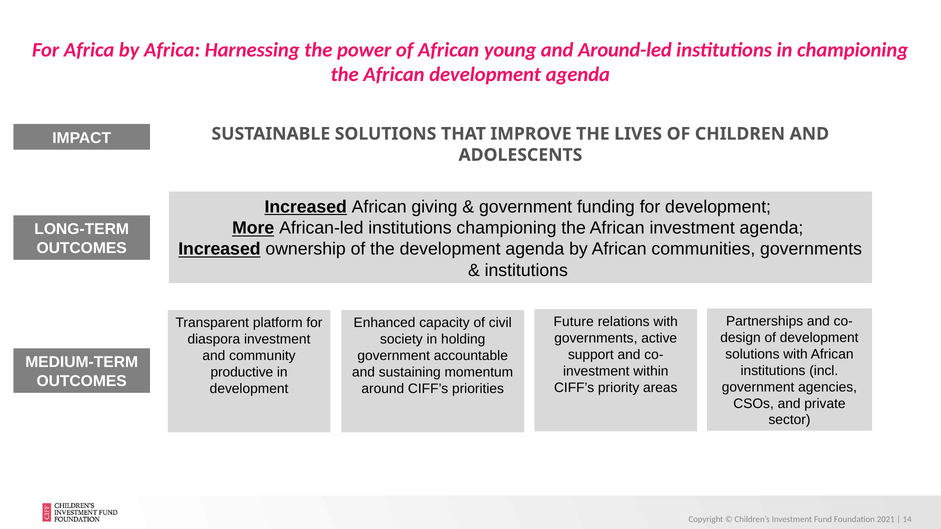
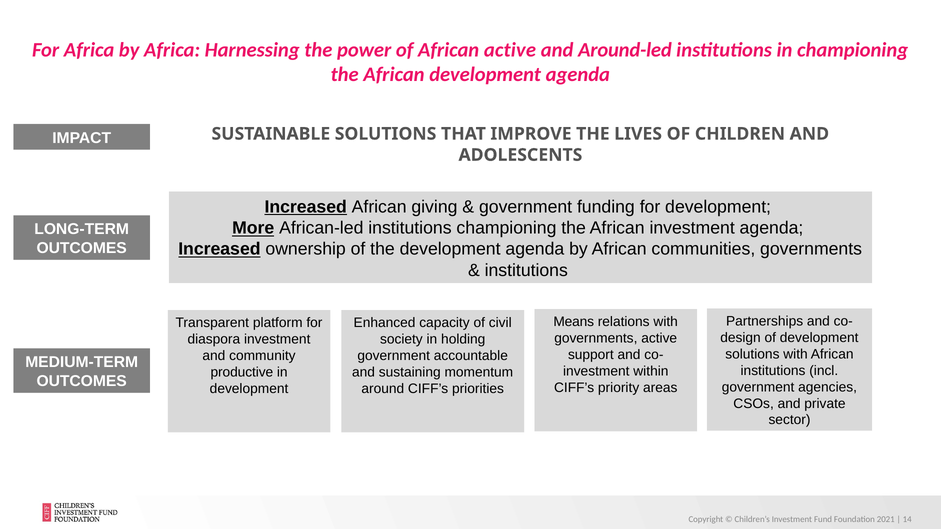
African young: young -> active (510, 50)
Future: Future -> Means (574, 322)
